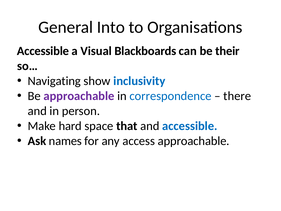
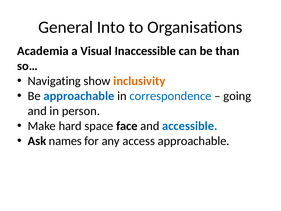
Accessible: Accessible -> Academia (43, 51)
Blackboards: Blackboards -> Inaccessible (145, 51)
their: their -> than (227, 51)
inclusivity colour: blue -> orange (139, 81)
approachable colour: purple -> blue (79, 96)
there: there -> going (237, 96)
that: that -> face (127, 126)
